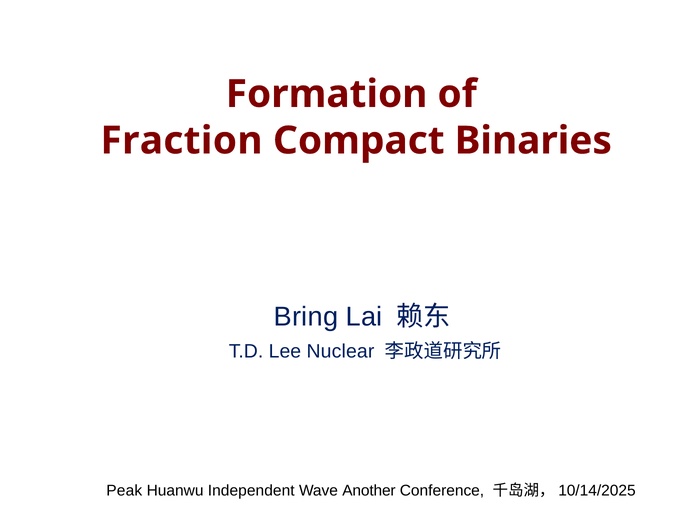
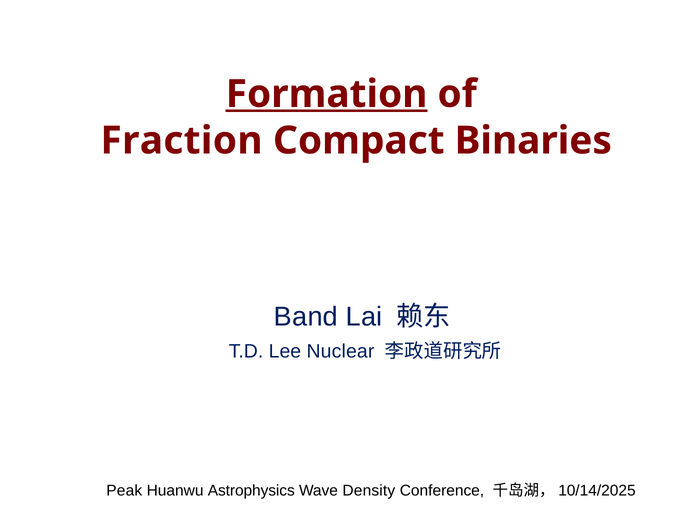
Formation underline: none -> present (327, 94)
Bring: Bring -> Band (306, 317)
Independent: Independent -> Astrophysics (251, 491)
Another: Another -> Density (369, 491)
